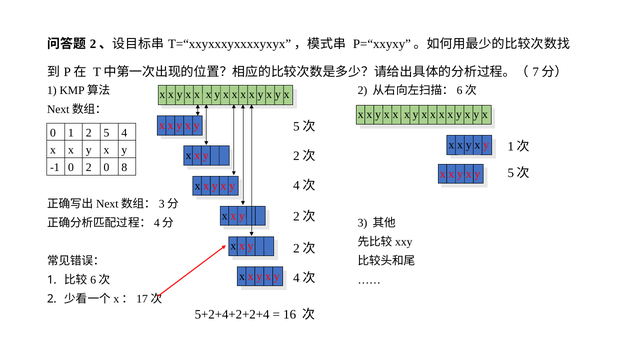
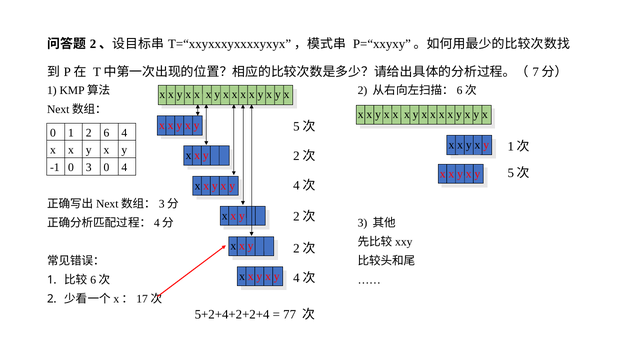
5: 5 -> 6 (106, 133)
0 2: 2 -> 3 (89, 167)
0 8: 8 -> 4 (124, 167)
16: 16 -> 77 (290, 315)
